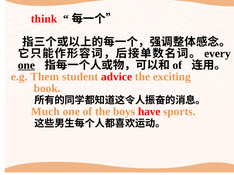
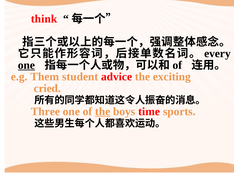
book: book -> cried (47, 89)
Much: Much -> Three (45, 112)
the underline: none -> present (103, 112)
have: have -> time (149, 112)
